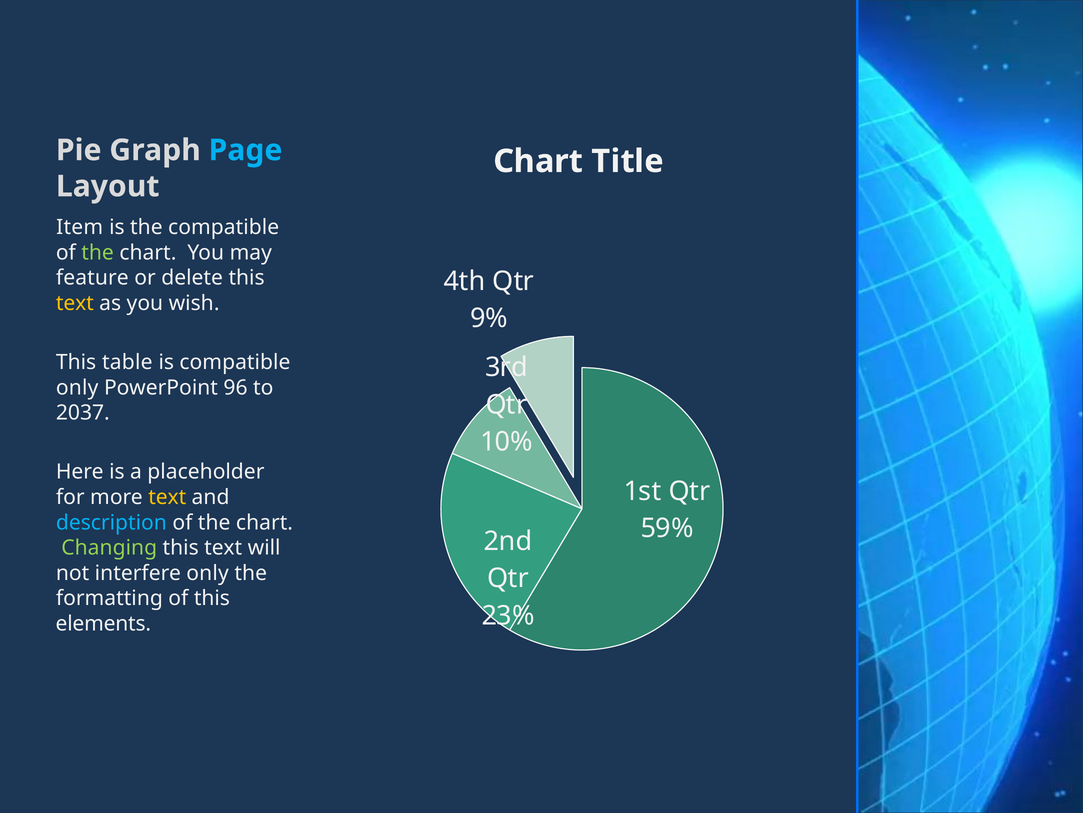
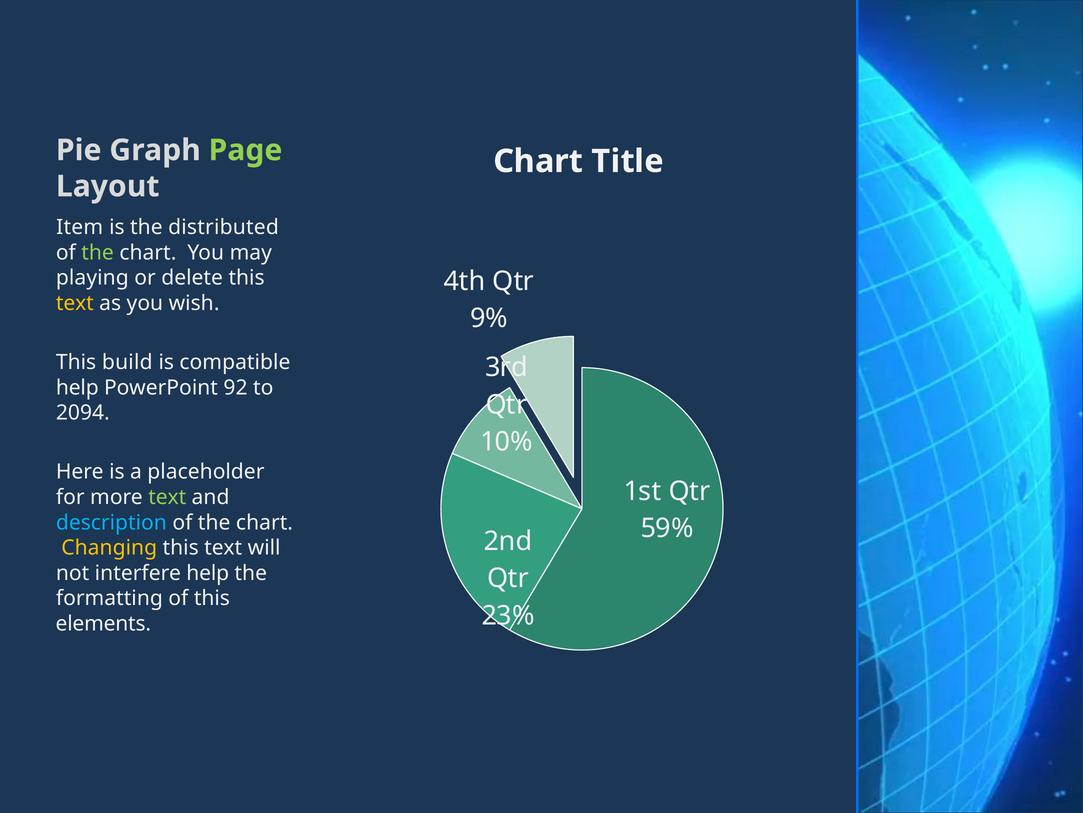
Page colour: light blue -> light green (245, 150)
the compatible: compatible -> distributed (224, 227)
feature: feature -> playing (92, 278)
table: table -> build (127, 362)
only: only -> help (77, 387)
96: 96 -> 92 (236, 387)
2037: 2037 -> 2094 (83, 413)
text colour: yellow -> light green (167, 497)
Changing colour: light green -> yellow (109, 547)
interfere only: only -> help (208, 573)
